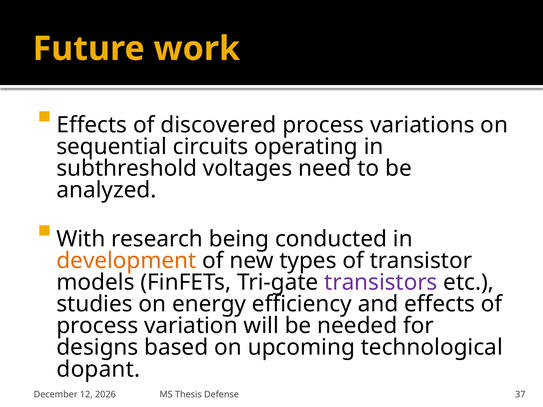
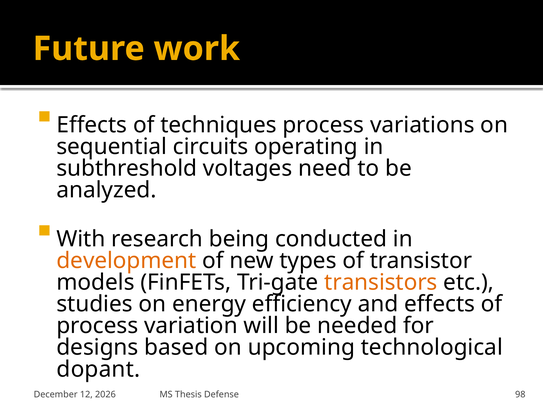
discovered: discovered -> techniques (218, 125)
transistors colour: purple -> orange (381, 283)
37: 37 -> 98 (520, 395)
